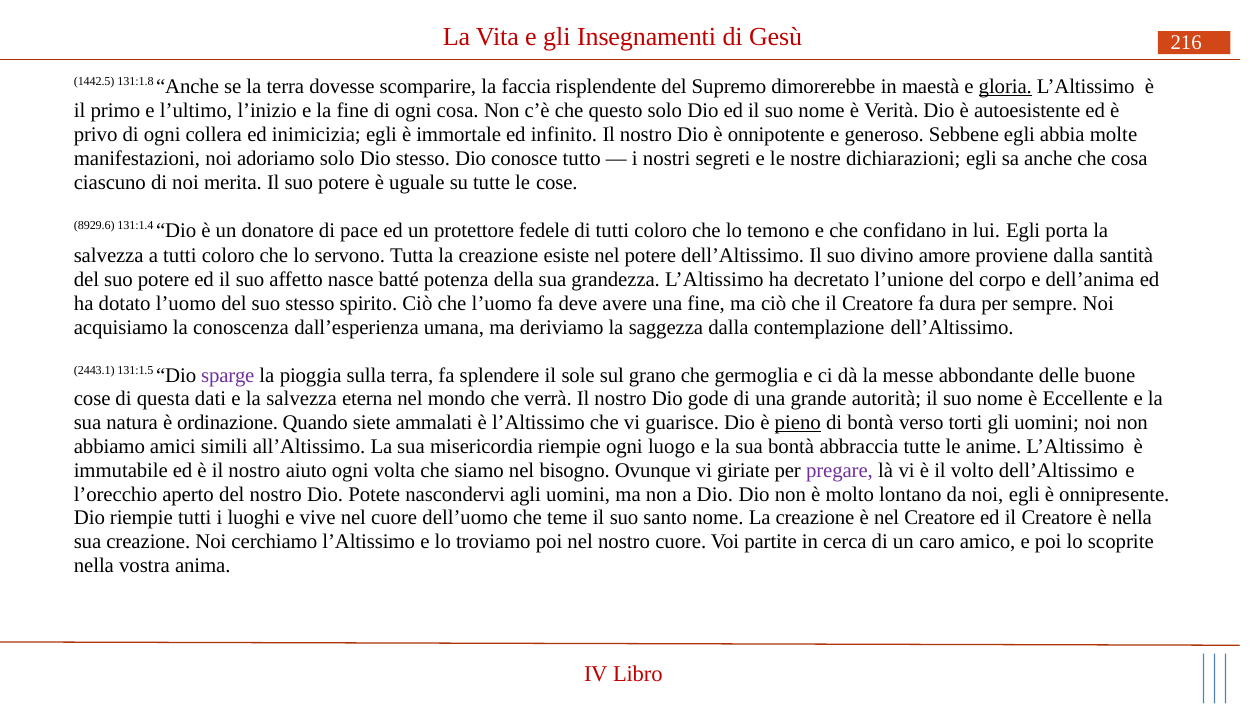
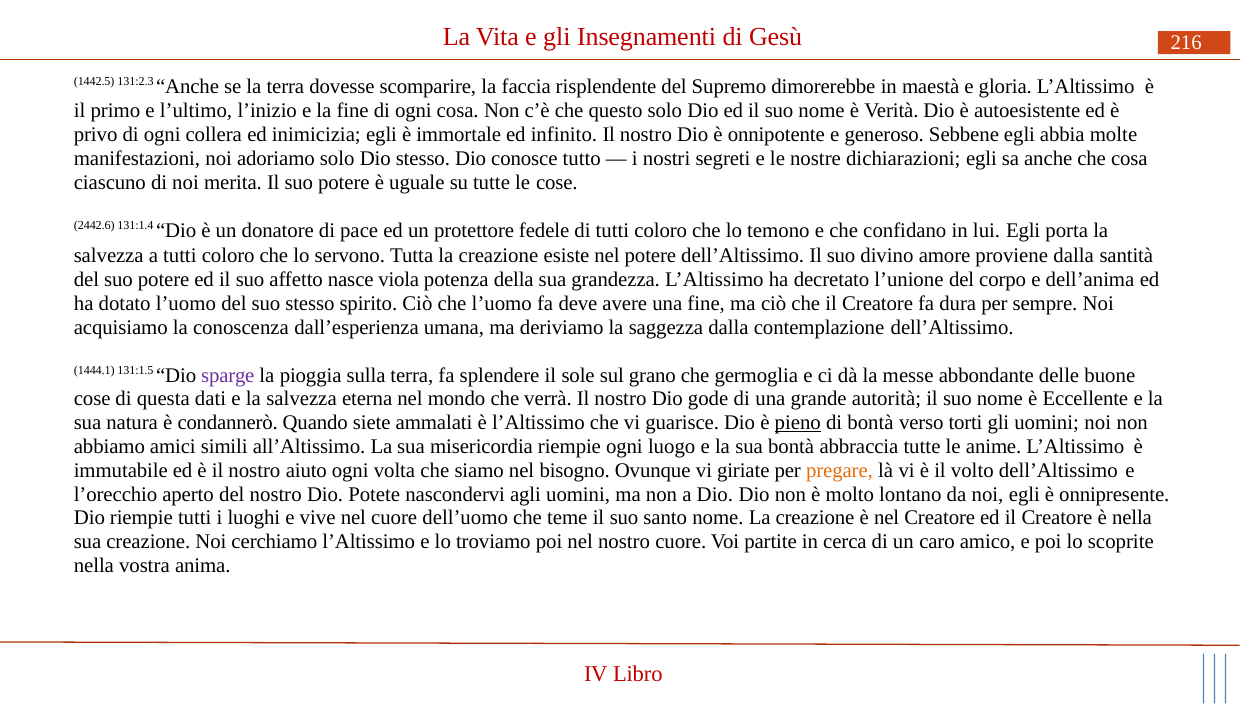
131:1.8: 131:1.8 -> 131:2.3 (135, 81)
gloria underline: present -> none (1005, 86)
8929.6: 8929.6 -> 2442.6 (94, 225)
batté: batté -> viola (399, 279)
2443.1: 2443.1 -> 1444.1 (94, 370)
ordinazione: ordinazione -> condannerò (228, 423)
pregare colour: purple -> orange (839, 471)
